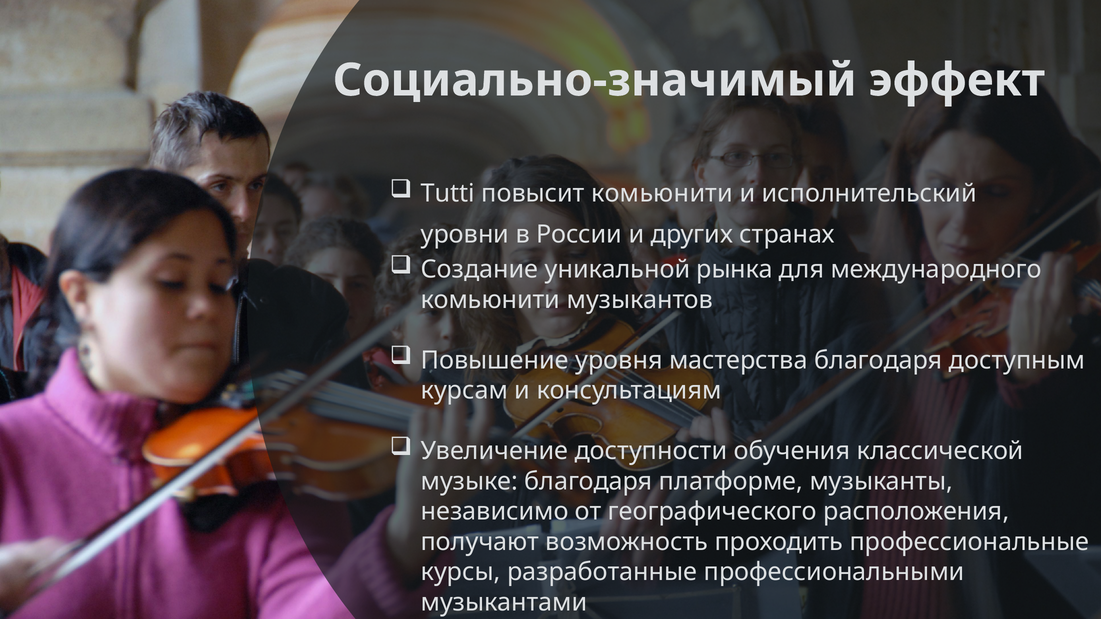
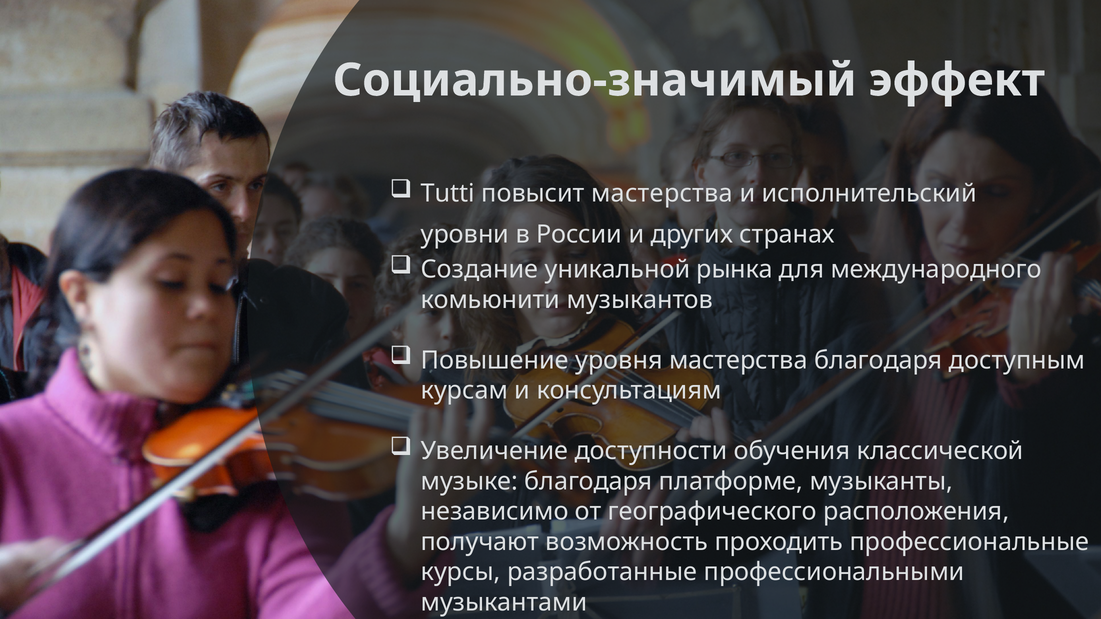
повысит комьюнити: комьюнити -> мастерства (662, 193)
